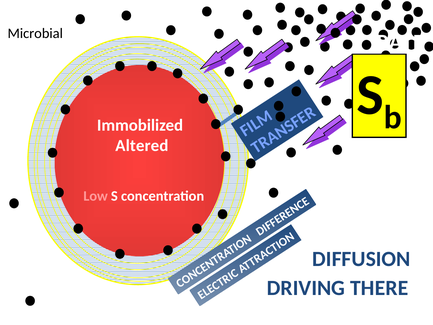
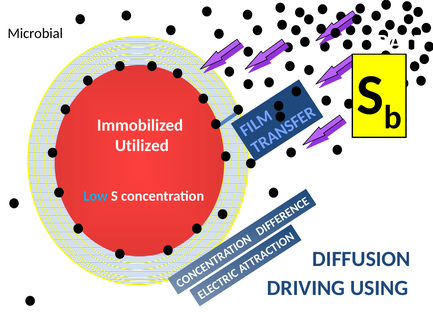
Altered: Altered -> Utilized (142, 146)
Low colour: pink -> light blue (96, 196)
THERE: THERE -> USING (379, 288)
